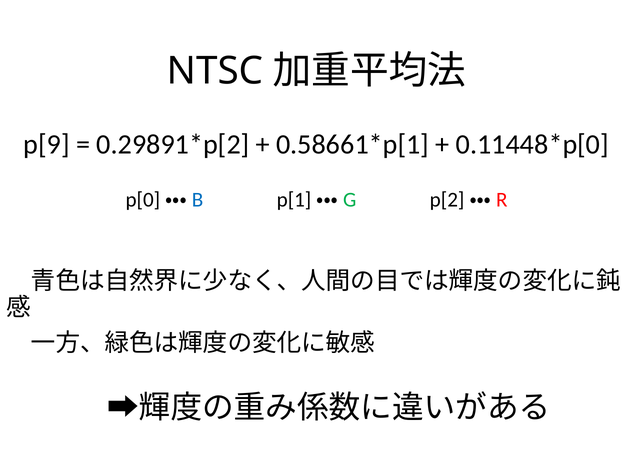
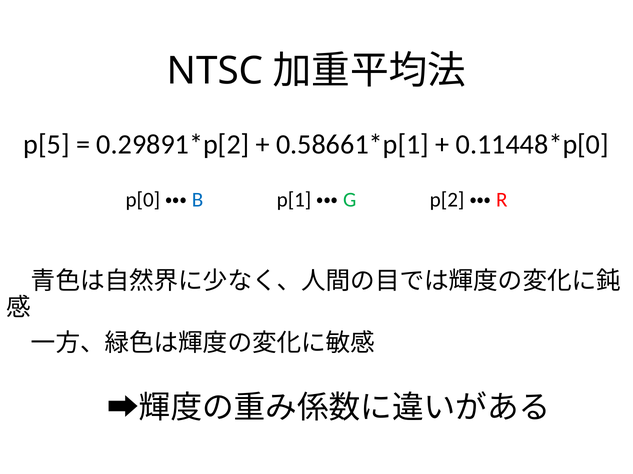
p[9: p[9 -> p[5 (47, 145)
